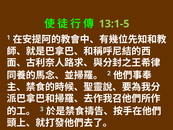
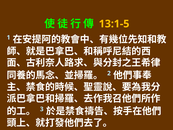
13:1-5 colour: light green -> yellow (114, 24)
